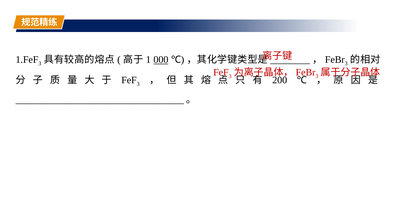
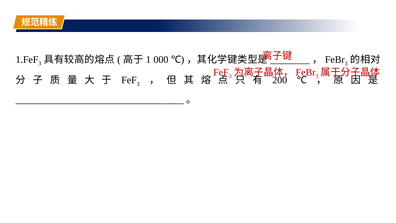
000 underline: present -> none (161, 60)
